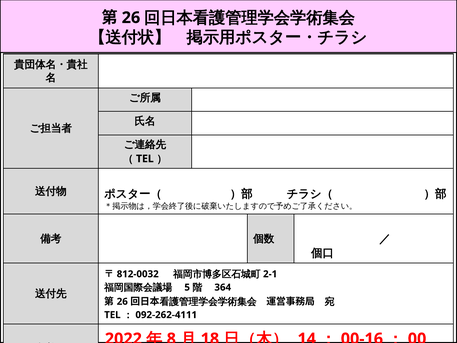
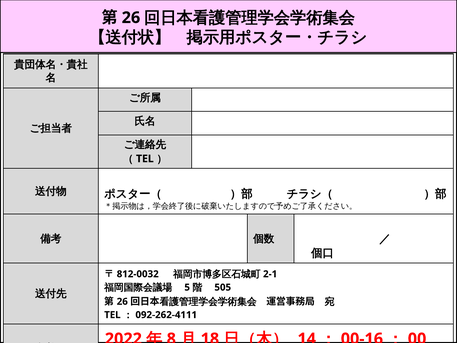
364: 364 -> 505 (223, 287)
